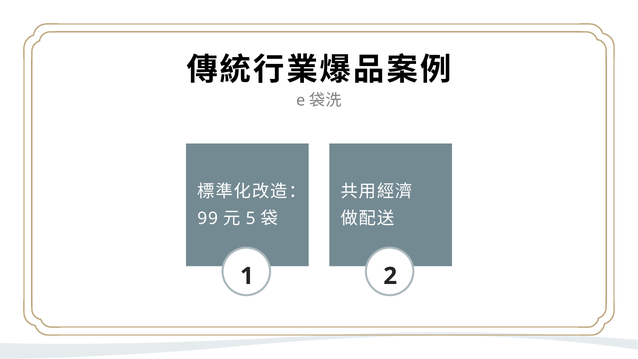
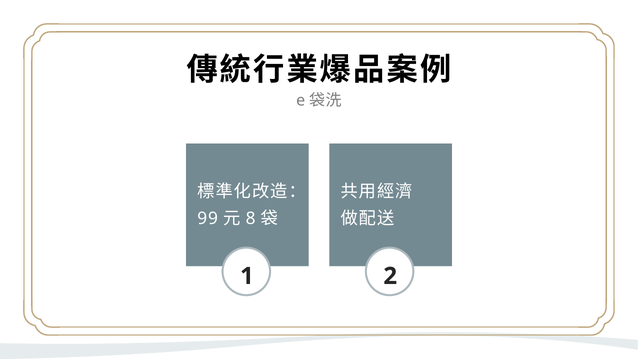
5: 5 -> 8 (251, 218)
